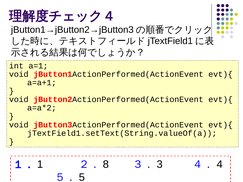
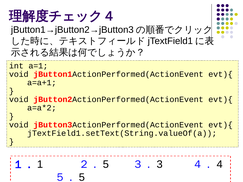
8: 8 -> 5 (106, 165)
